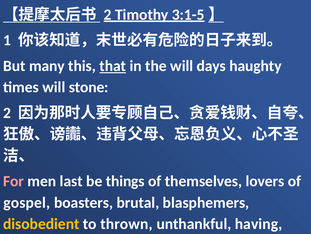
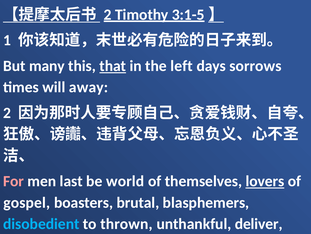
the will: will -> left (182, 66)
haughty: haughty -> sorrows (255, 66)
stone: stone -> away (89, 87)
things: things -> world (125, 181)
lovers underline: none -> present (265, 181)
disobedient colour: yellow -> light blue (41, 223)
having: having -> deliver (259, 223)
